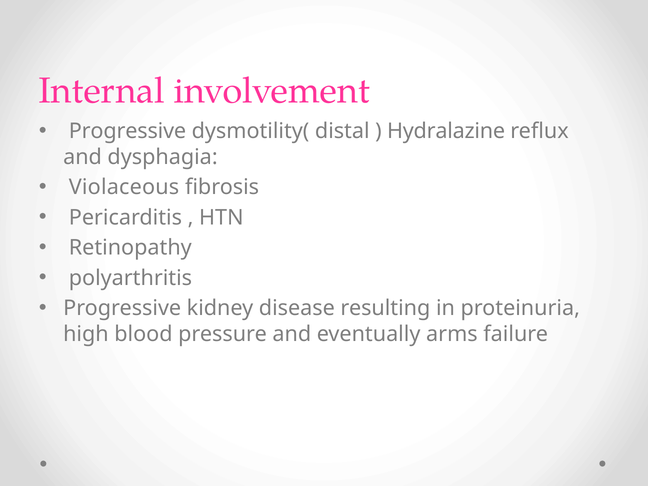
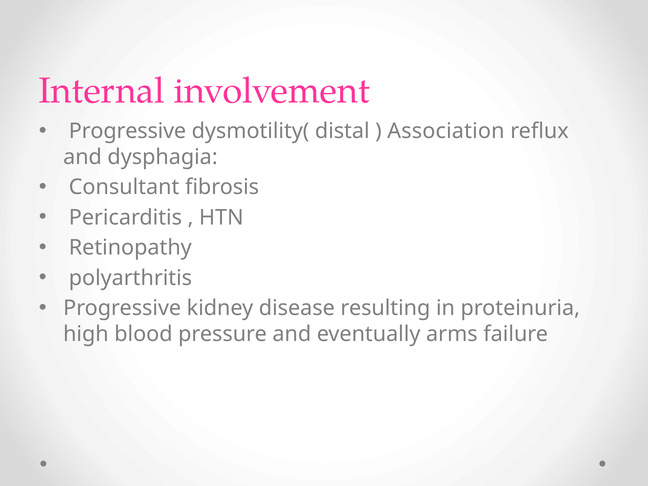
Hydralazine: Hydralazine -> Association (446, 131)
Violaceous: Violaceous -> Consultant (124, 187)
